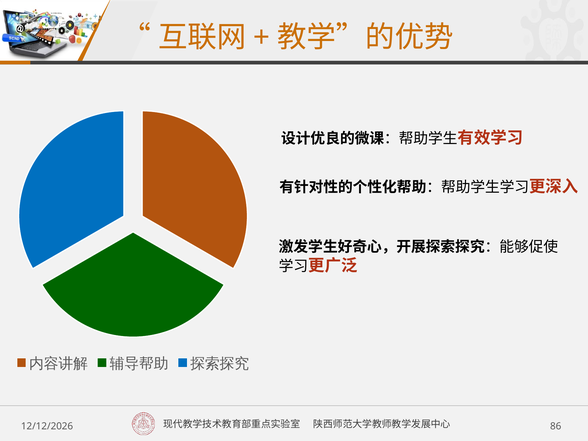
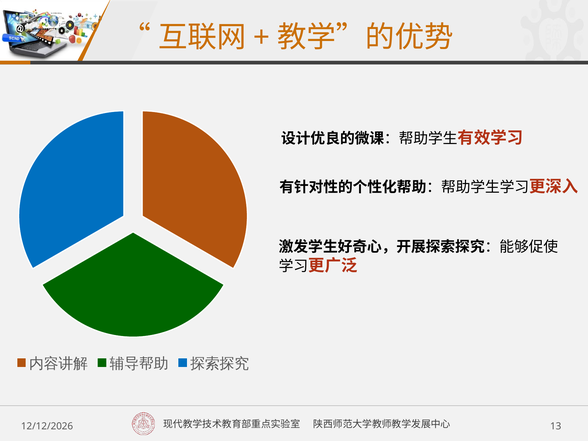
86: 86 -> 13 (556, 426)
